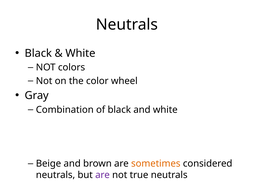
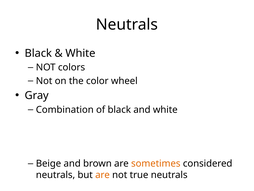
are colour: purple -> orange (102, 175)
